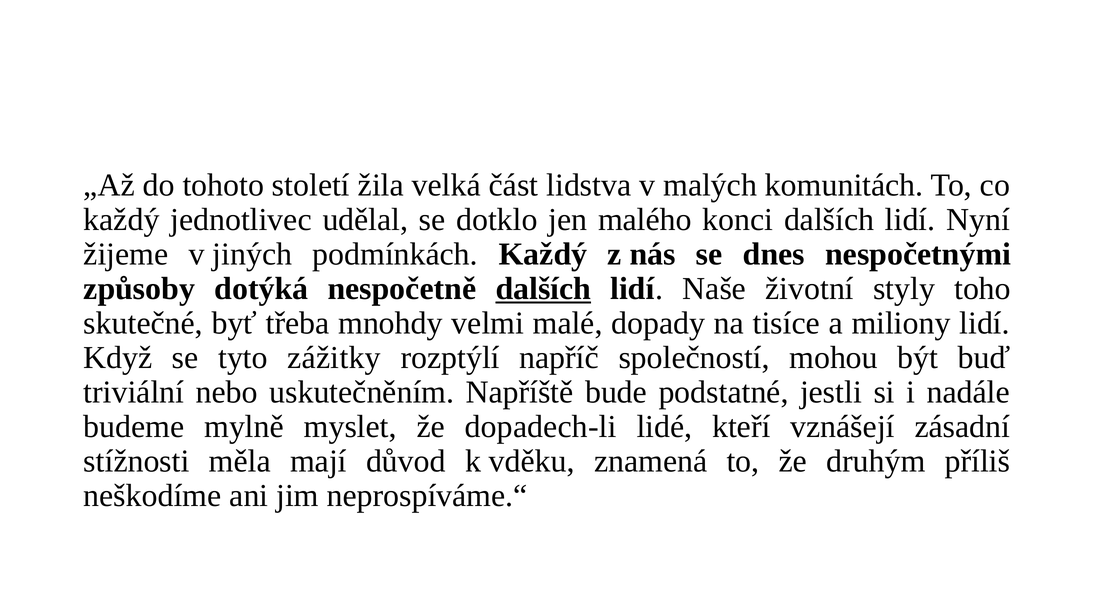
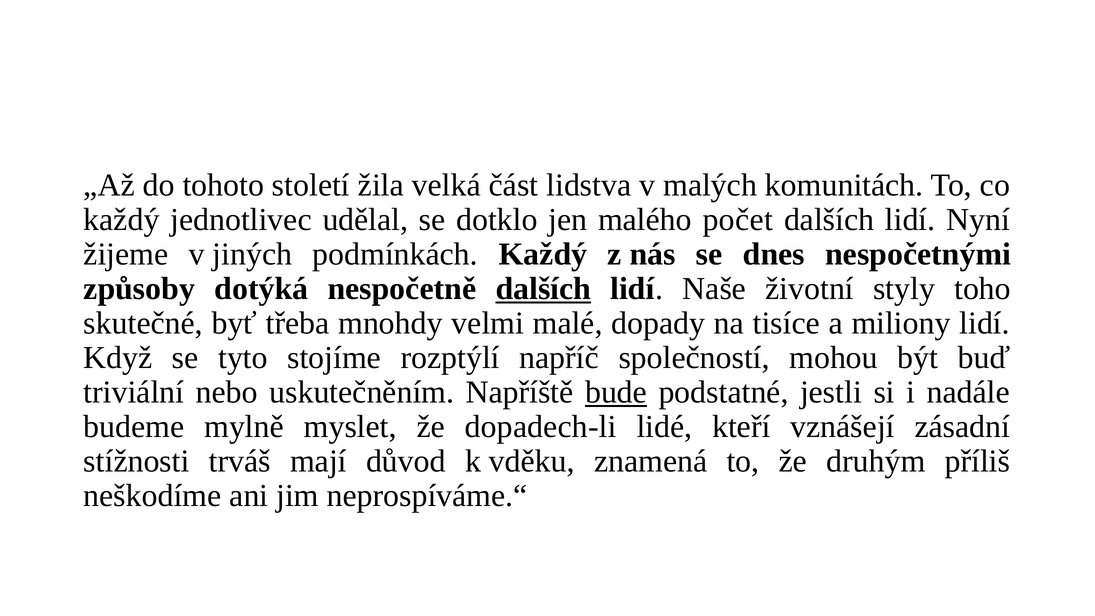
konci: konci -> počet (738, 220)
zážitky: zážitky -> stojíme (334, 358)
bude underline: none -> present (616, 392)
měla: měla -> trváš (240, 461)
